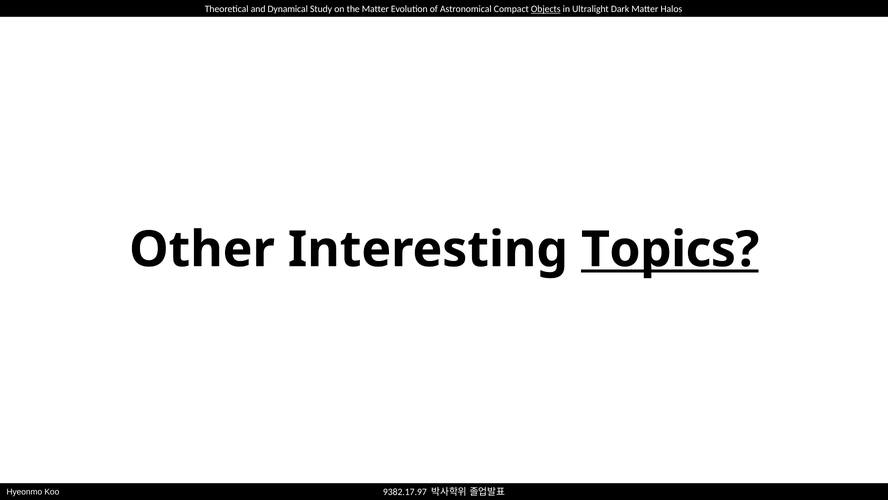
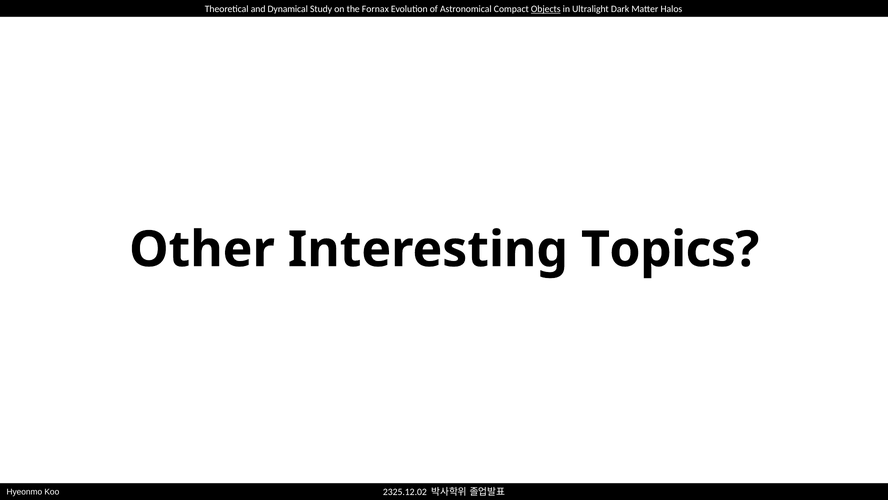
the Matter: Matter -> Fornax (375, 9)
Topics underline: present -> none (670, 249)
9382.17.97: 9382.17.97 -> 2325.12.02 (405, 492)
